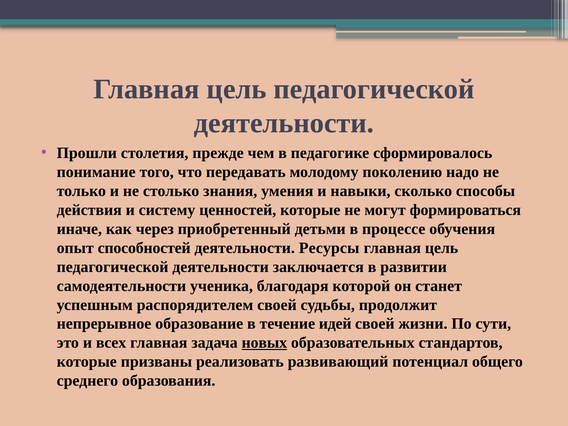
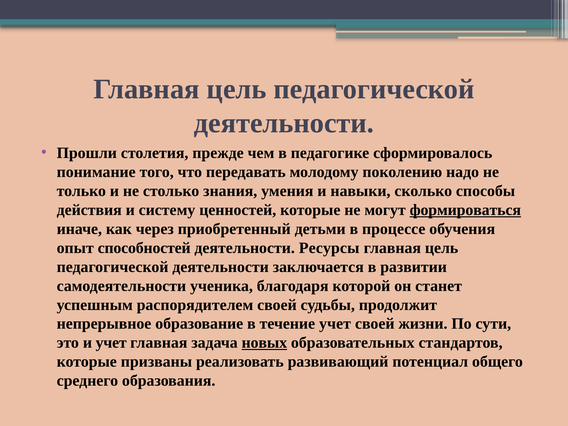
формироваться underline: none -> present (465, 210)
течение идей: идей -> учет (335, 324)
и всех: всех -> учет (111, 343)
